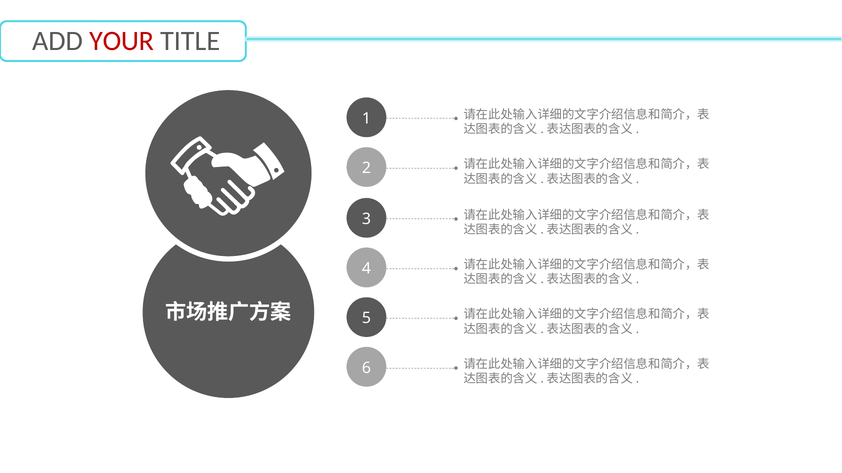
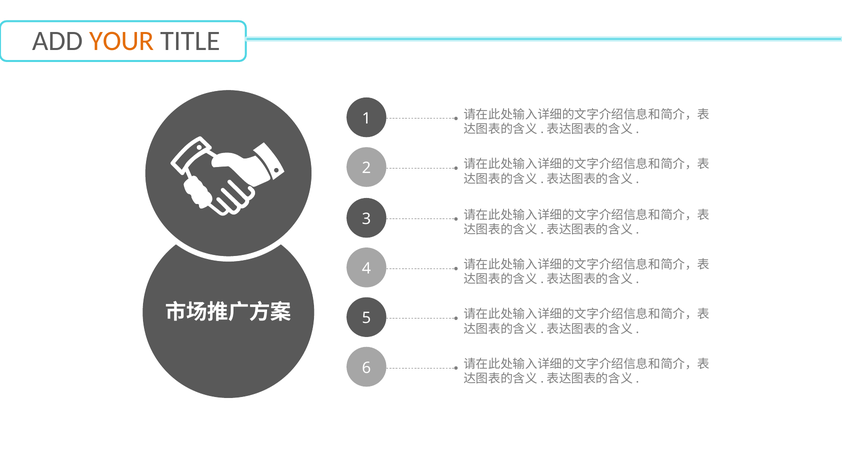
YOUR colour: red -> orange (122, 41)
